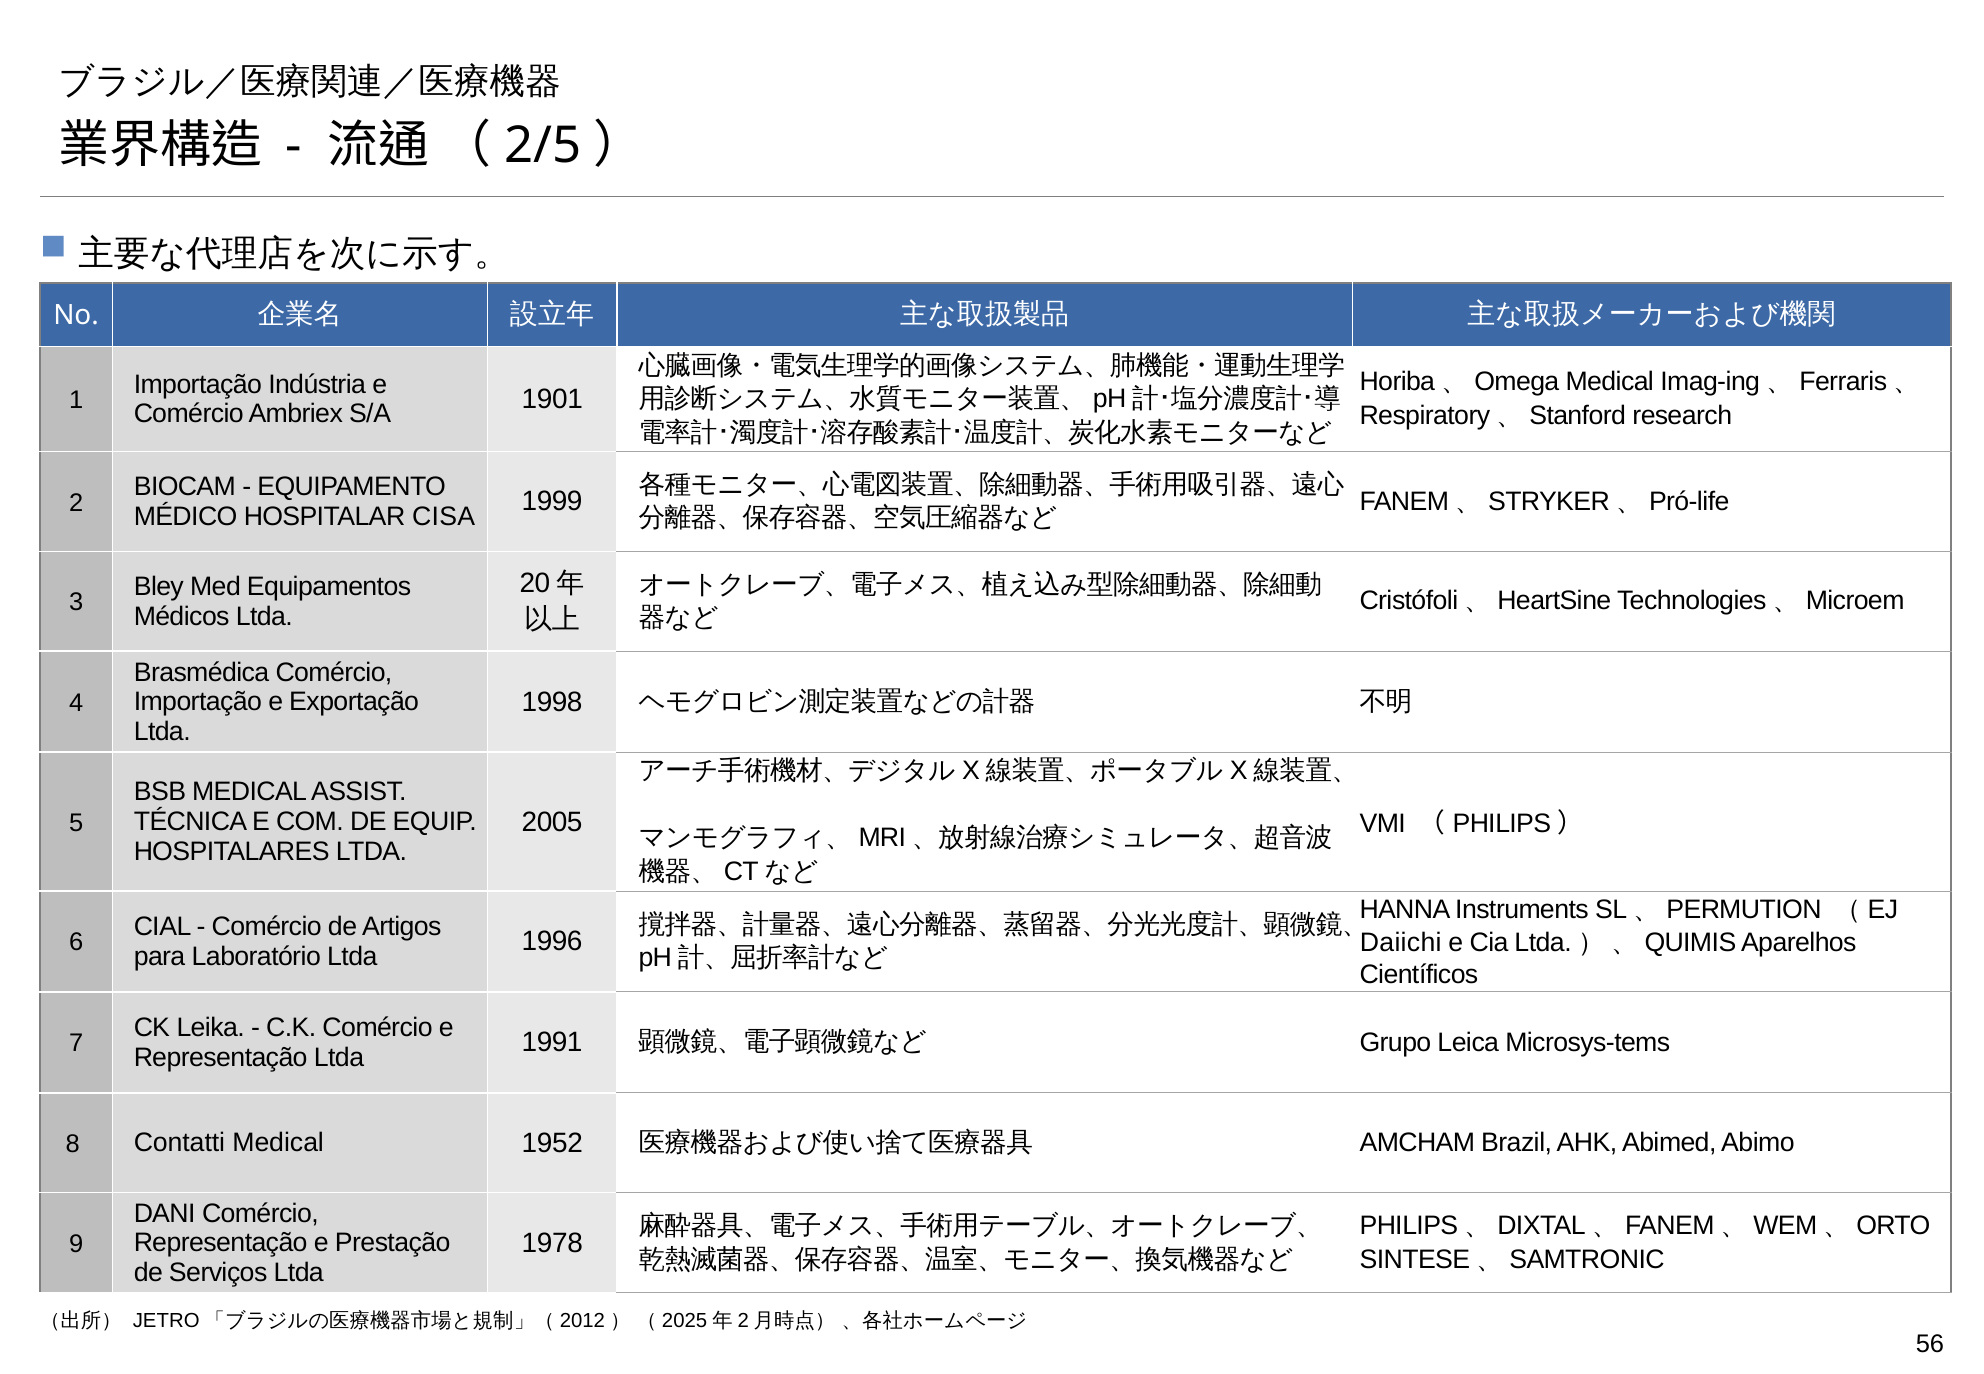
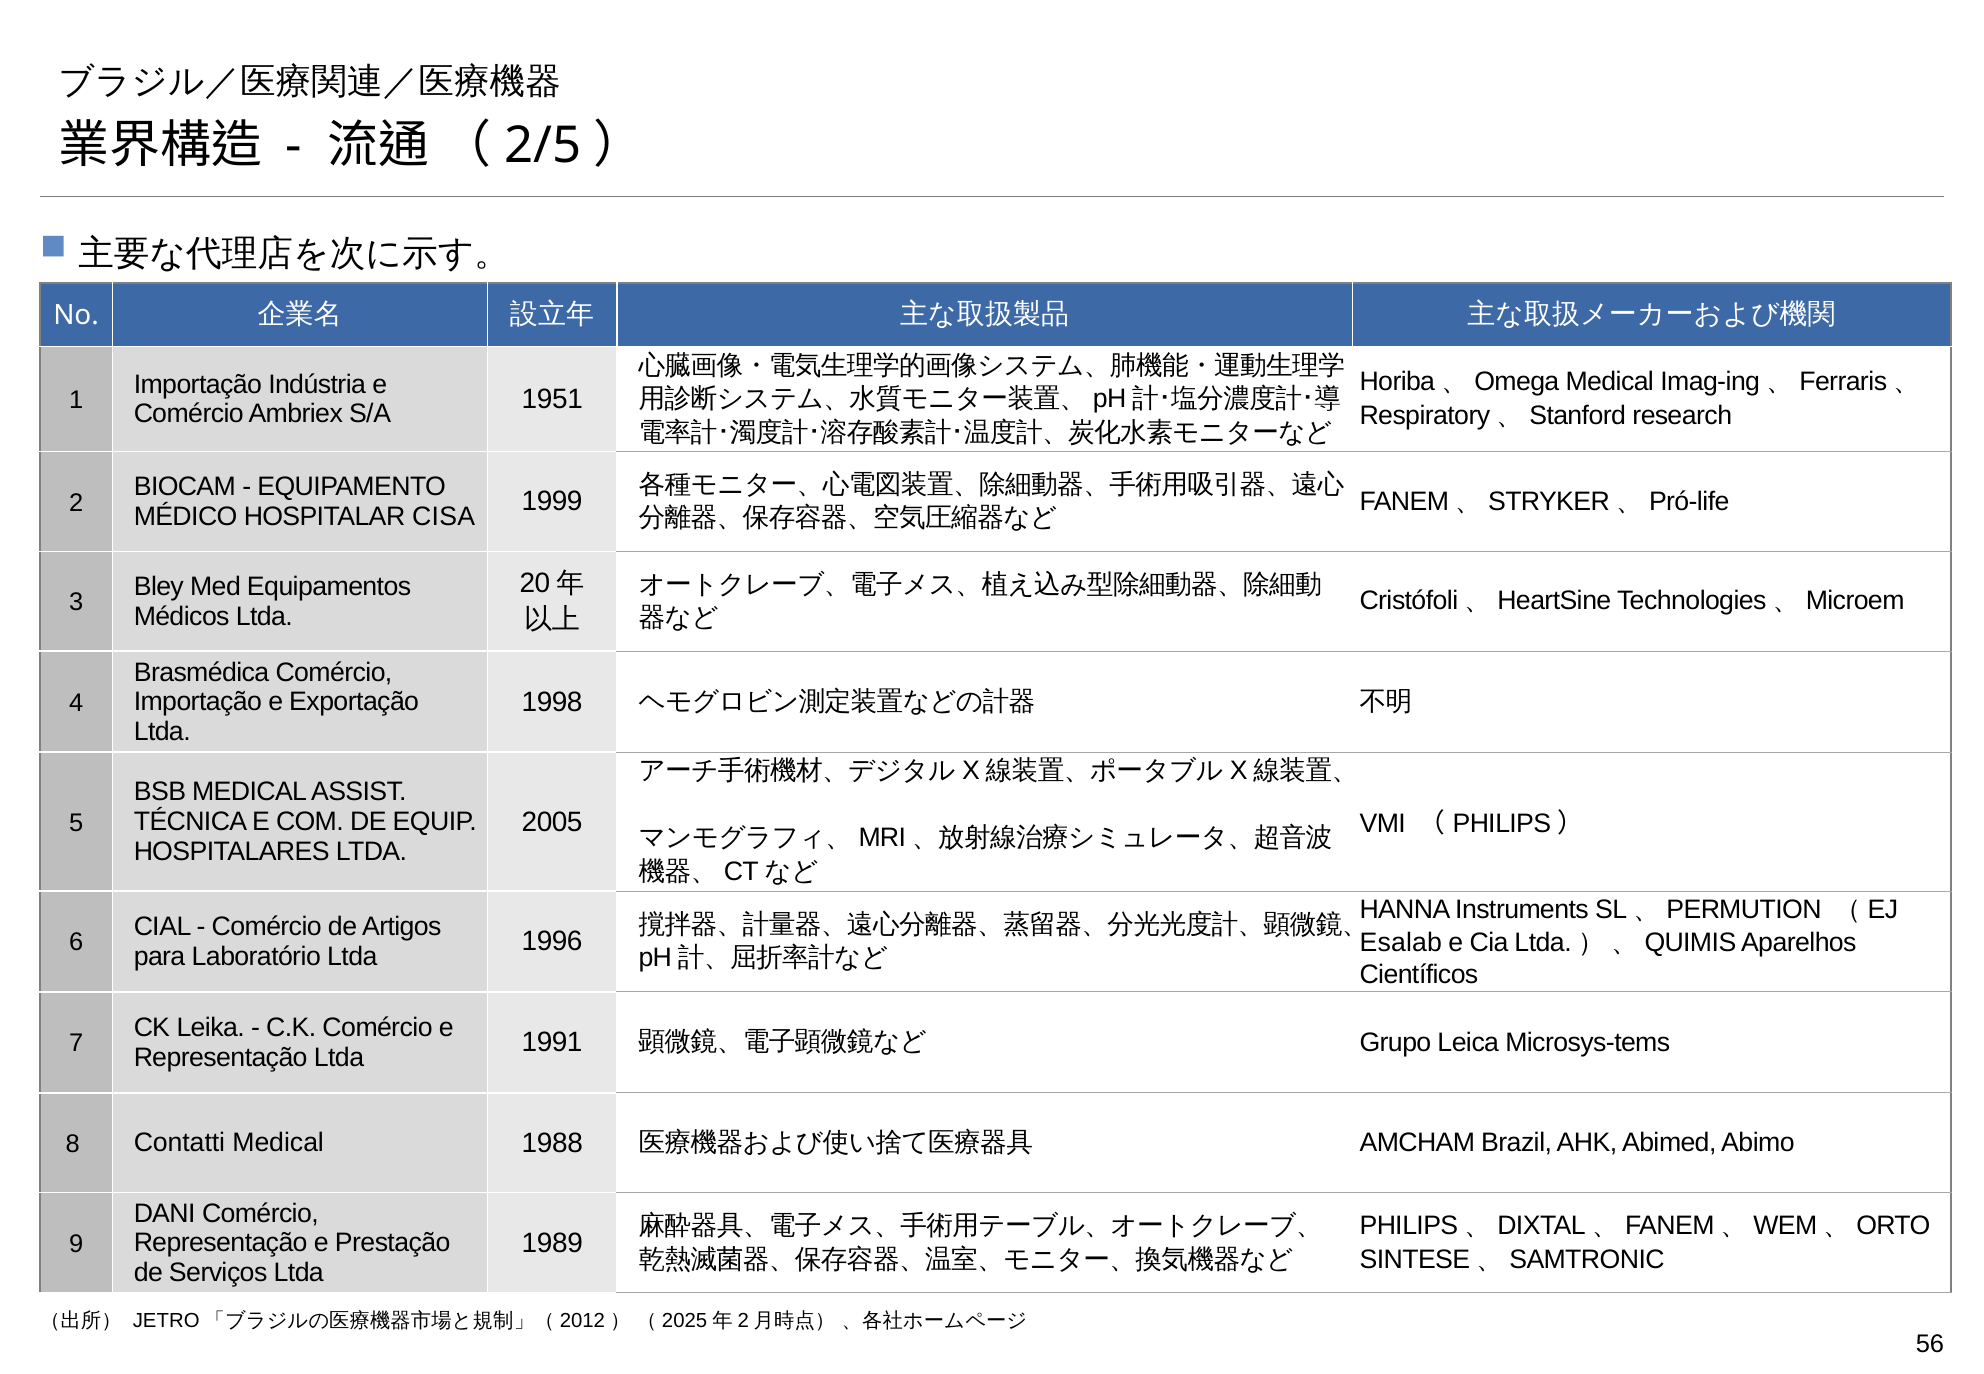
1901: 1901 -> 1951 (552, 399)
Daiichi: Daiichi -> Esalab (1401, 943)
1952: 1952 -> 1988 (552, 1143)
1978: 1978 -> 1989 (552, 1242)
